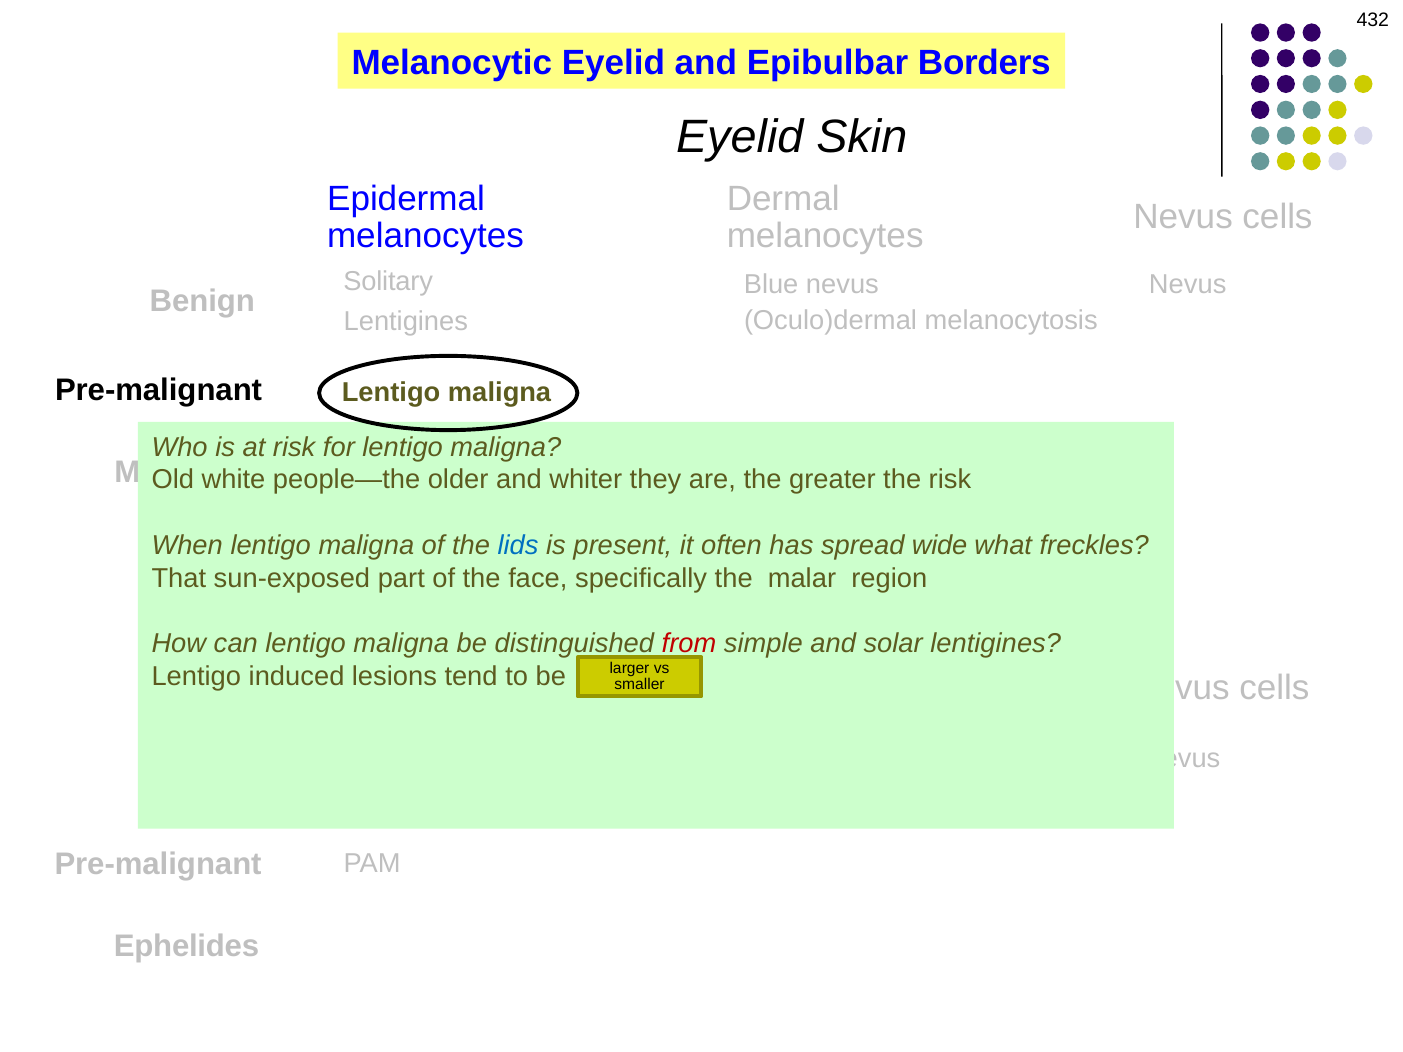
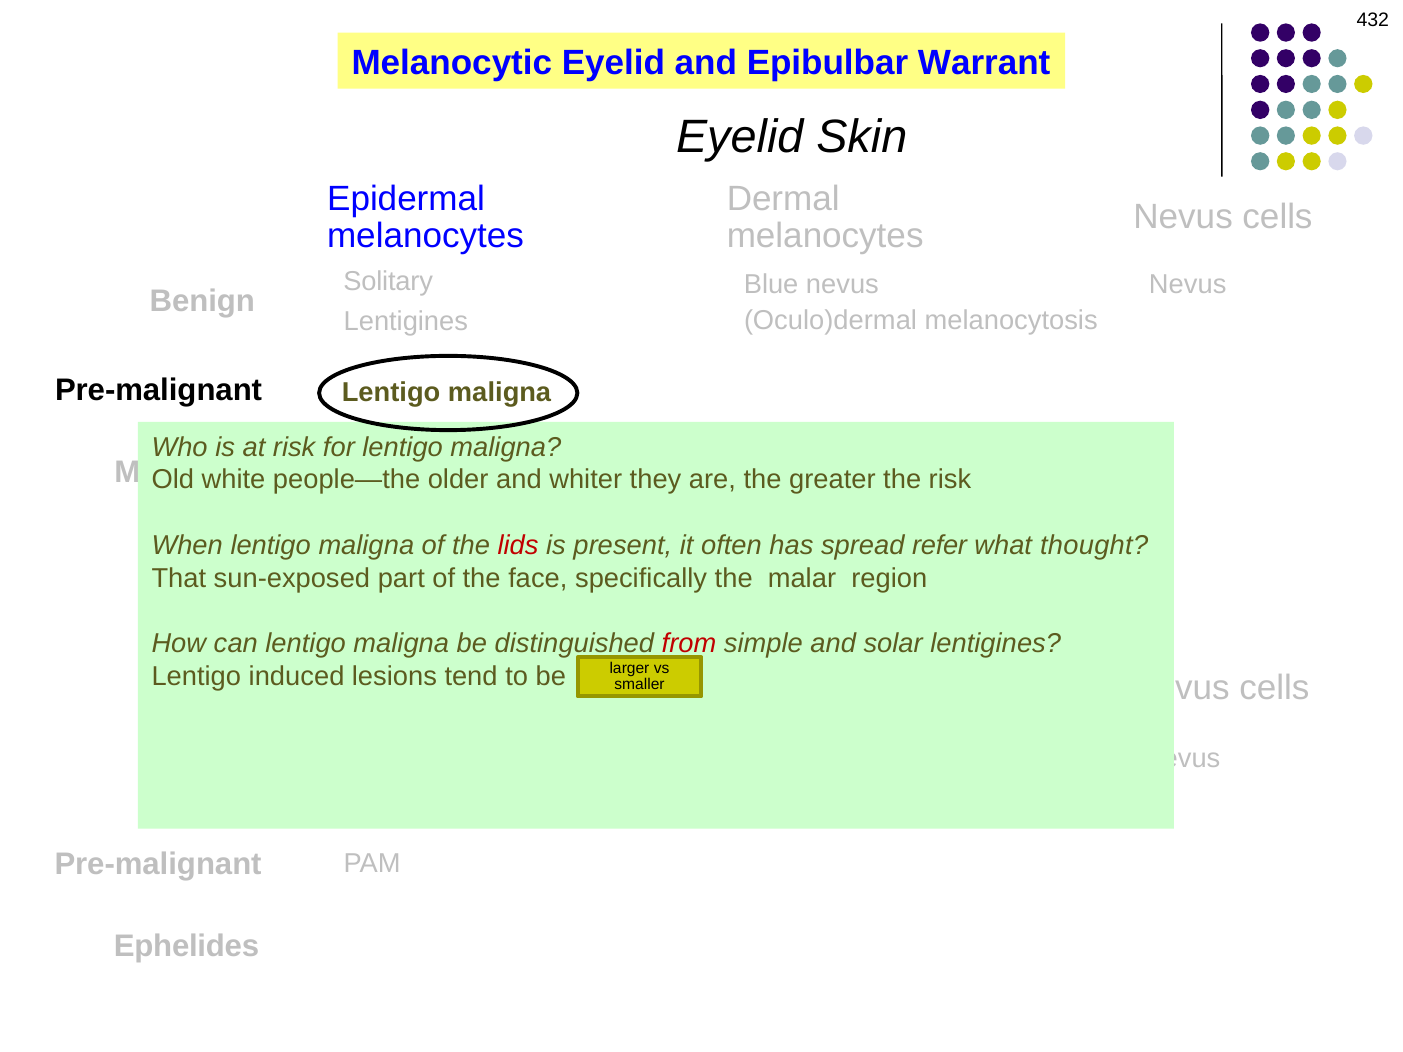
Epibulbar Borders: Borders -> Warrant (984, 63)
lids colour: blue -> red (518, 545)
wide: wide -> refer (940, 545)
freckles: freckles -> thought (1094, 545)
